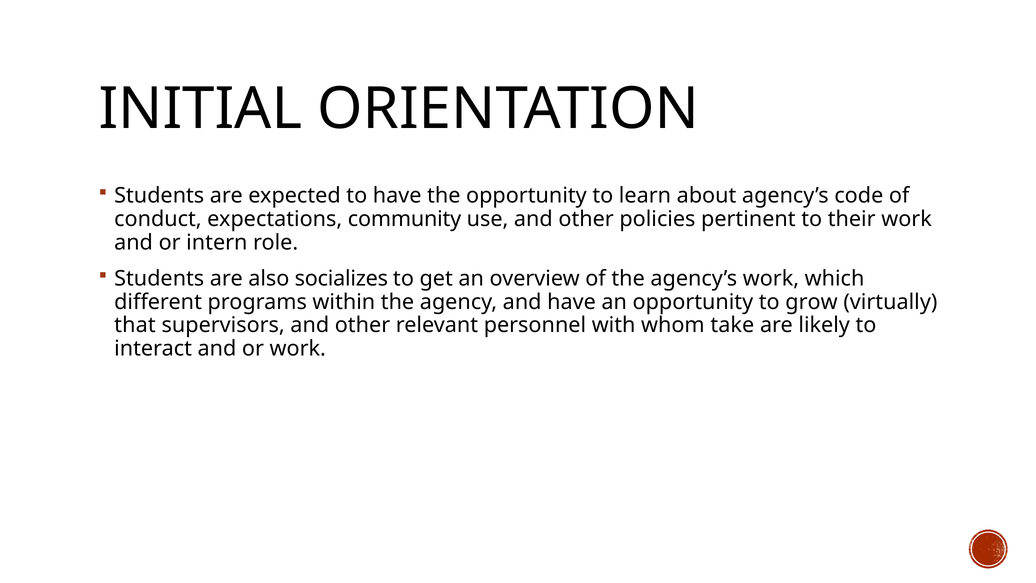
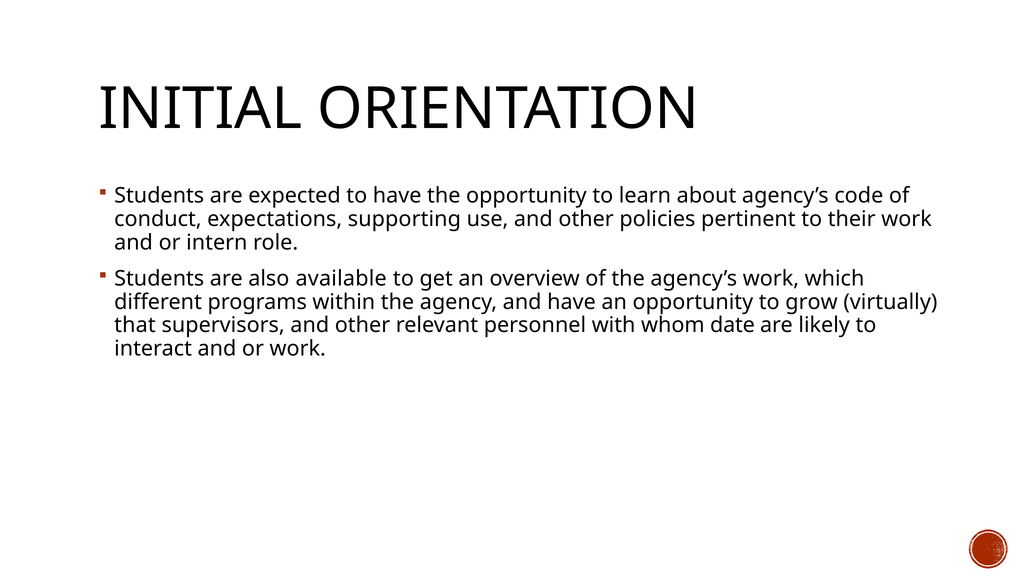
community: community -> supporting (404, 219)
socializes: socializes -> available (341, 279)
take: take -> date (732, 325)
